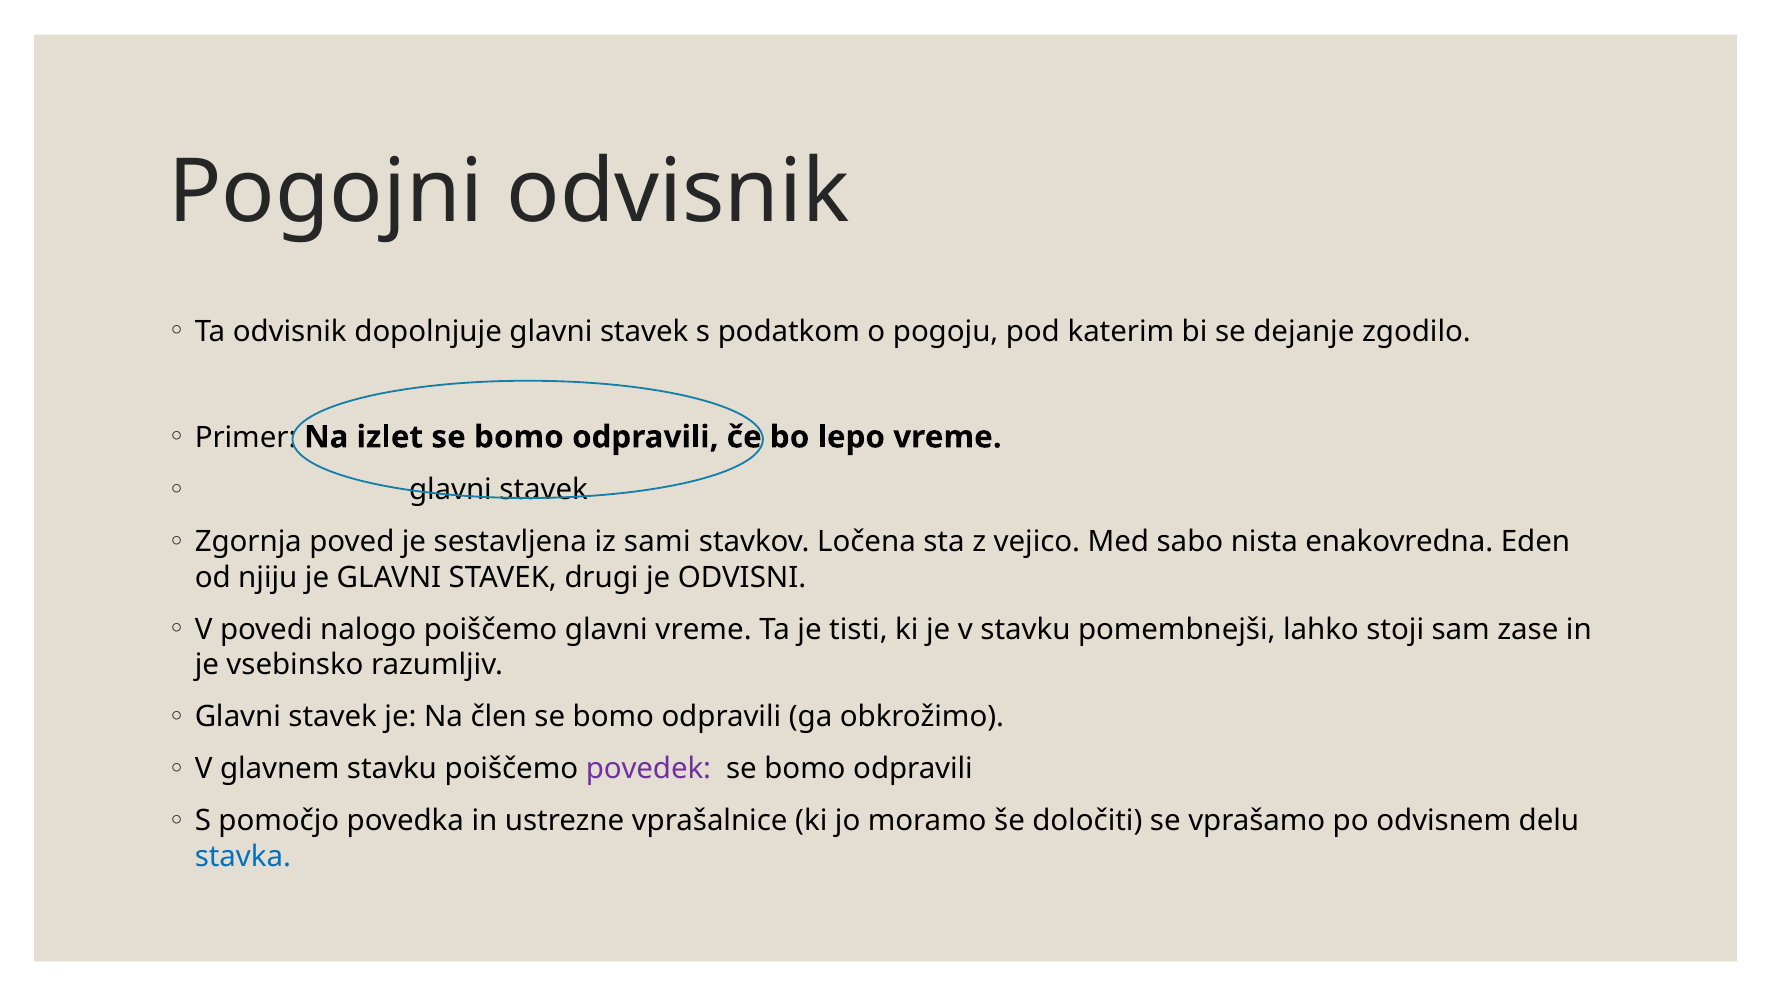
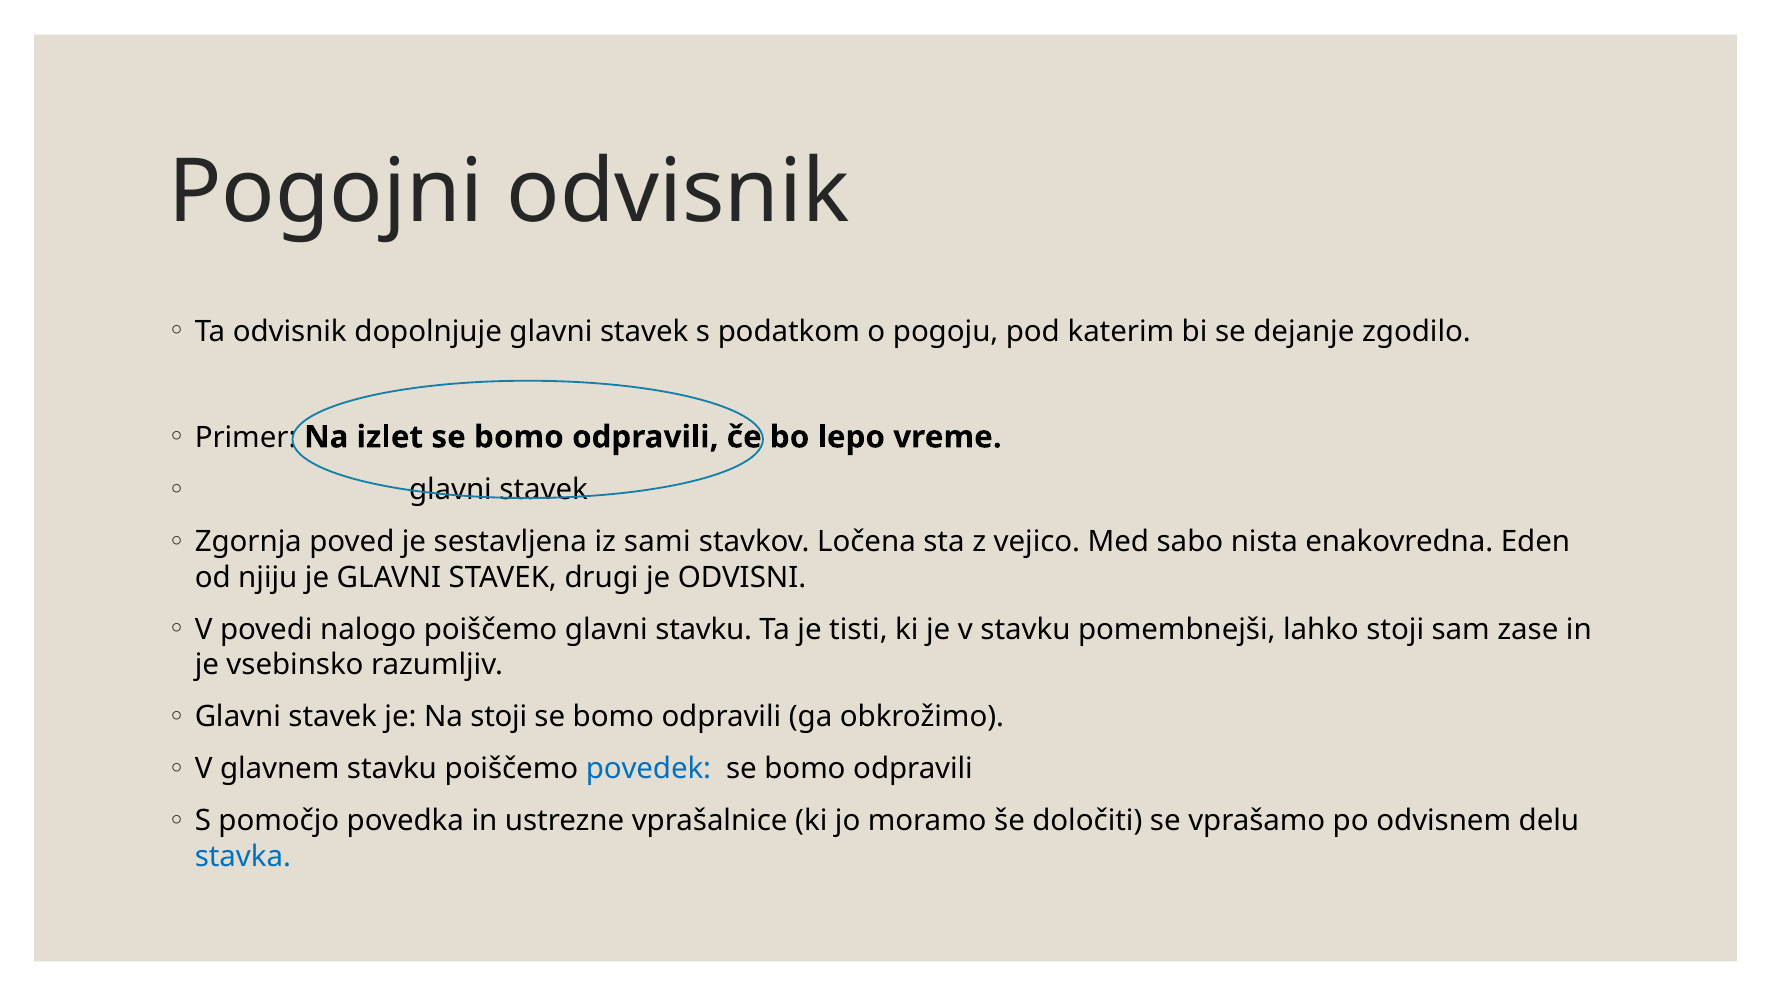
glavni vreme: vreme -> stavku (704, 630)
Na člen: člen -> stoji (499, 717)
povedek colour: purple -> blue (648, 769)
